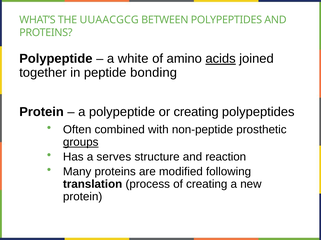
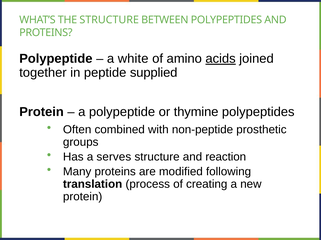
THE UUAACGCG: UUAACGCG -> STRUCTURE (109, 20)
bonding: bonding -> supplied (154, 73)
or creating: creating -> thymine (196, 112)
groups underline: present -> none (81, 143)
